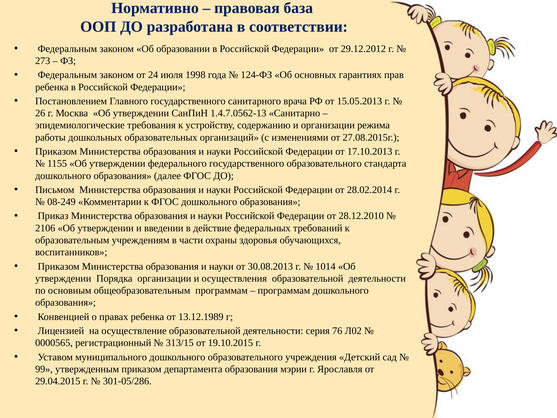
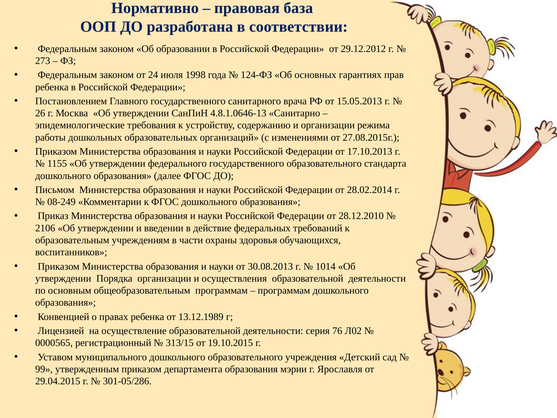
1.4.7.0562-13: 1.4.7.0562-13 -> 4.8.1.0646-13 (238, 113)
